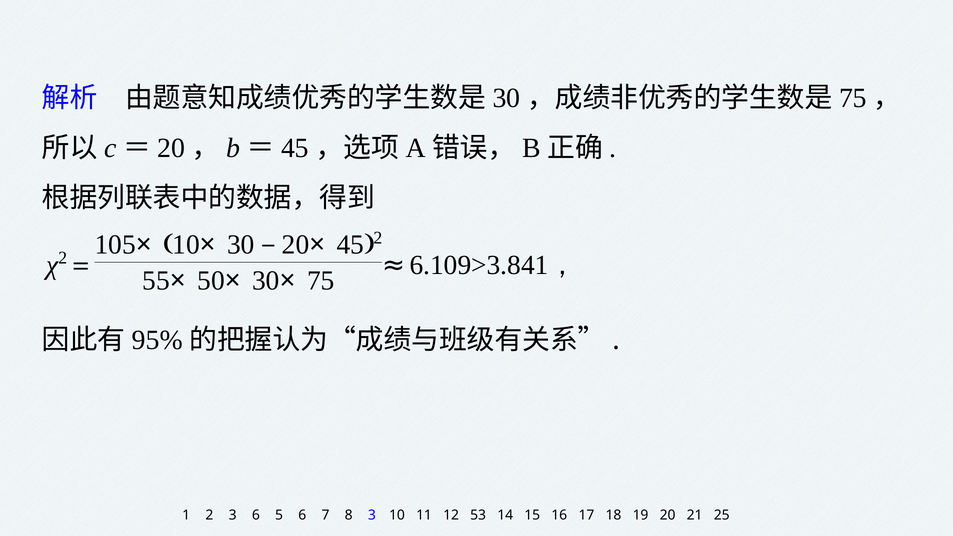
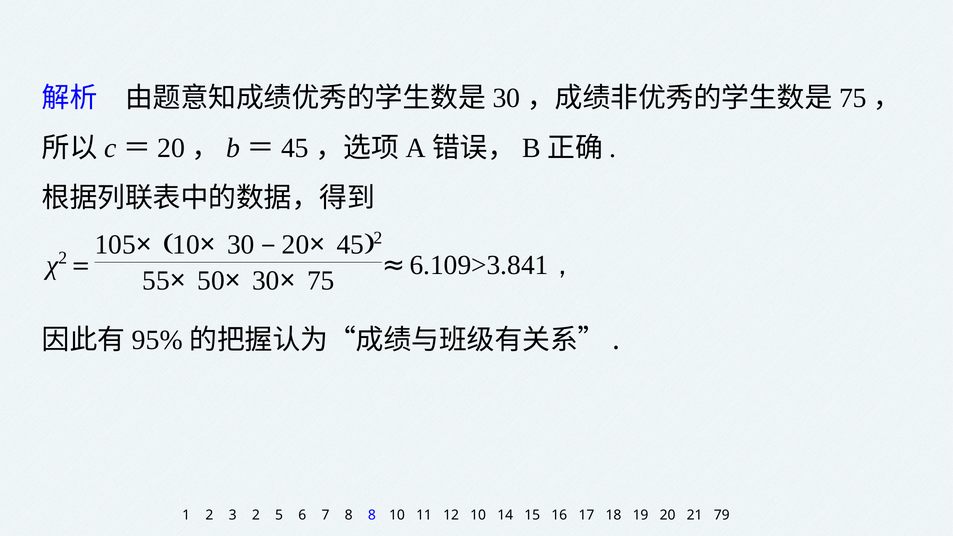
3 6: 6 -> 2 (256, 515)
8 3: 3 -> 8 (372, 515)
12 53: 53 -> 10 (478, 515)
25: 25 -> 79 (722, 515)
